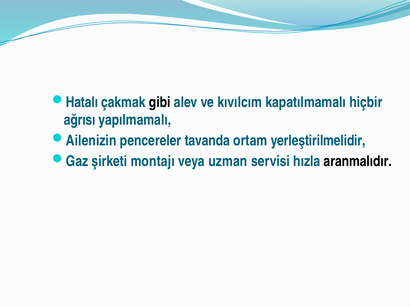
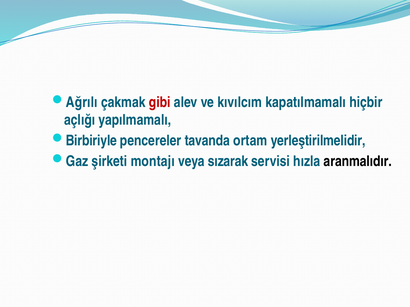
Hatalı: Hatalı -> Ağrılı (82, 102)
gibi colour: black -> red (160, 102)
ağrısı: ağrısı -> açlığı (80, 120)
Ailenizin: Ailenizin -> Birbiriyle (91, 141)
uzman: uzman -> sızarak (228, 162)
